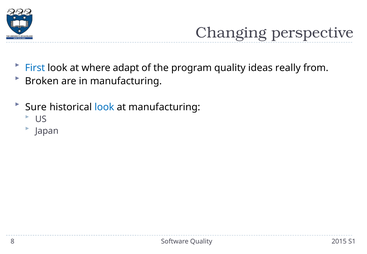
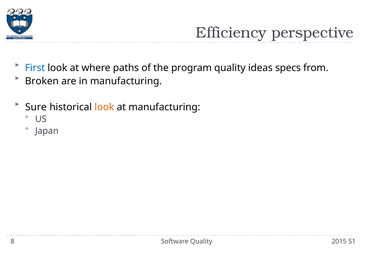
Changing: Changing -> Efficiency (231, 33)
adapt: adapt -> paths (126, 68)
really: really -> specs (288, 68)
look colour: blue -> orange (104, 107)
